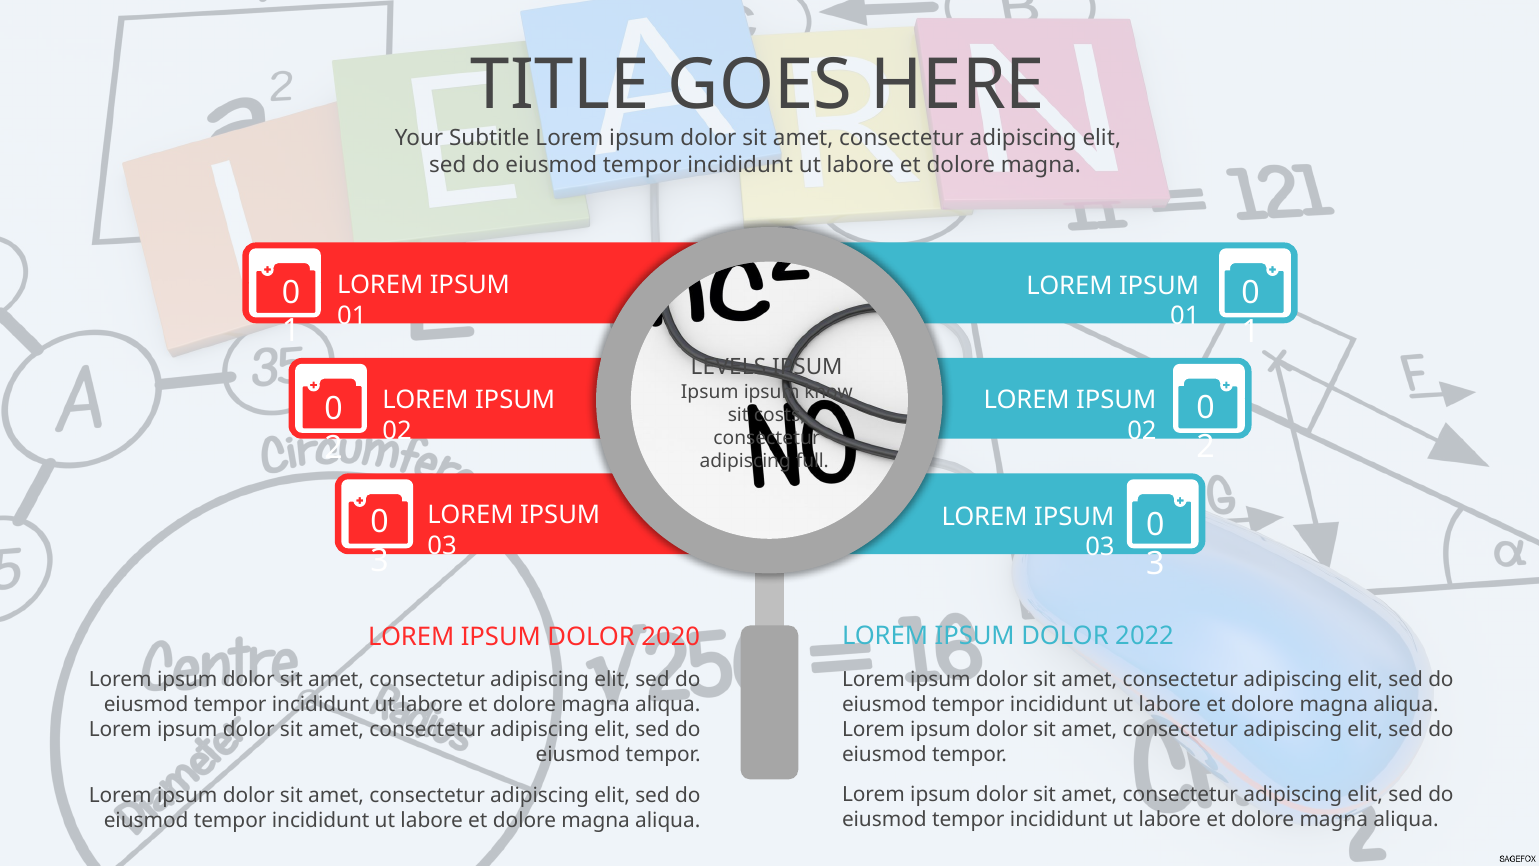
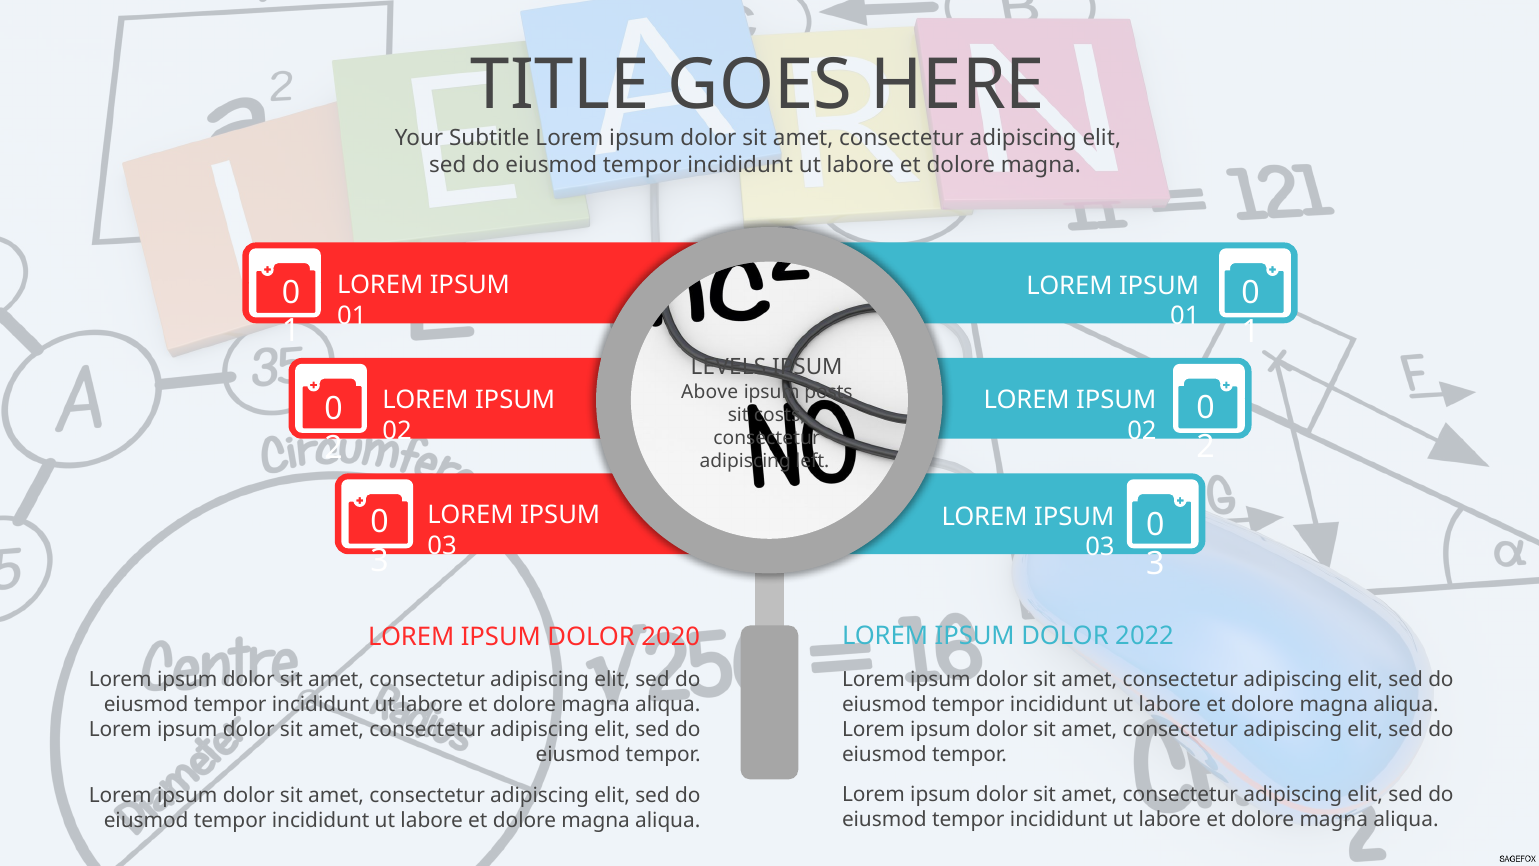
Ipsum: Ipsum -> Above (710, 392)
know: know -> posts (828, 392)
full: full -> left (812, 461)
